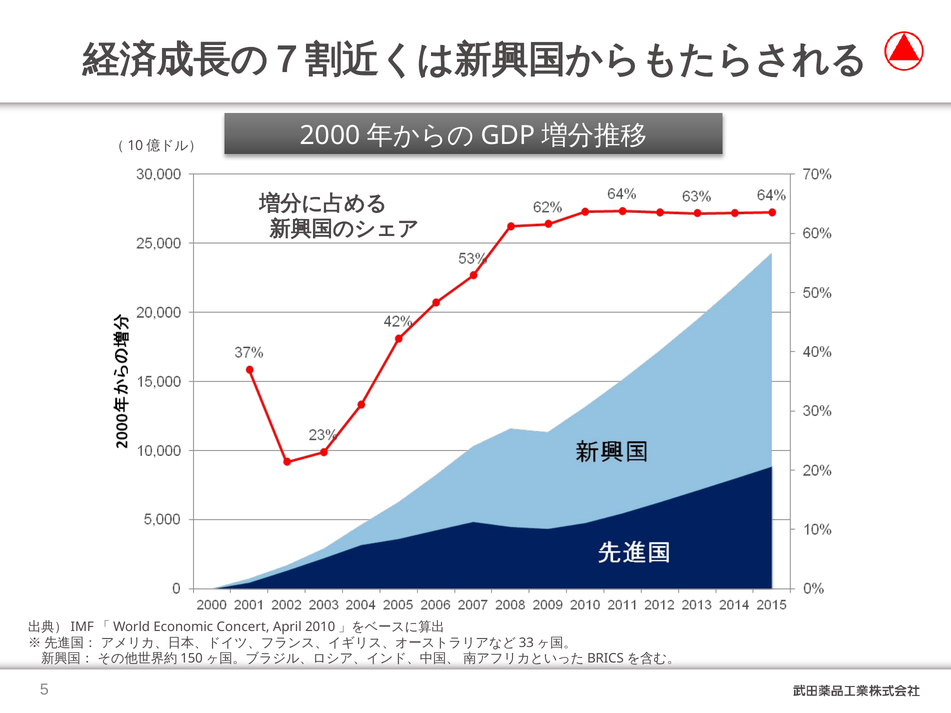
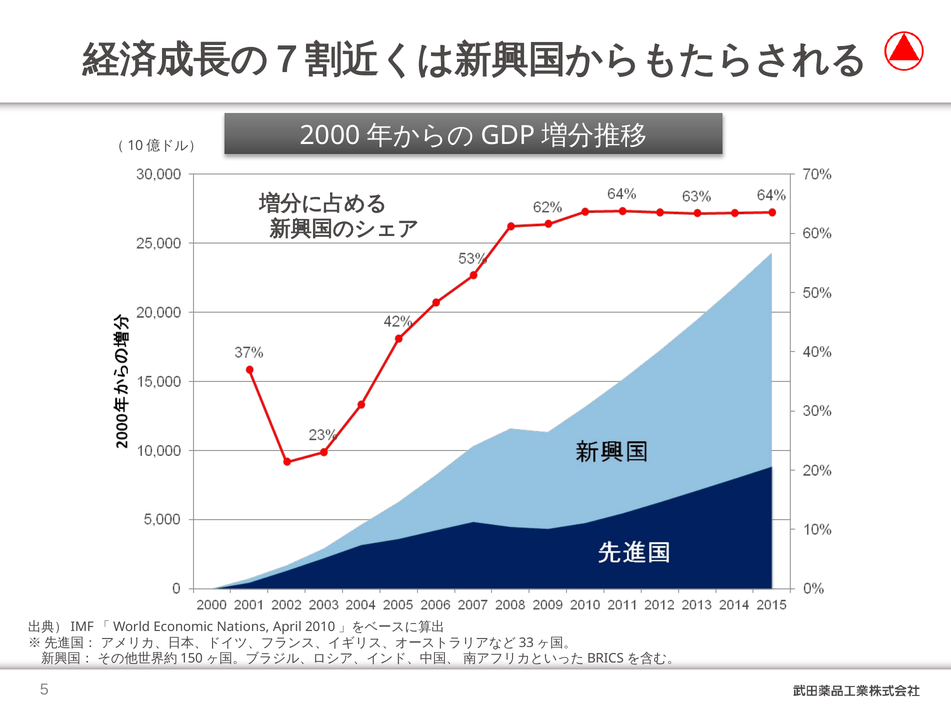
Concert: Concert -> Nations (243, 627)
